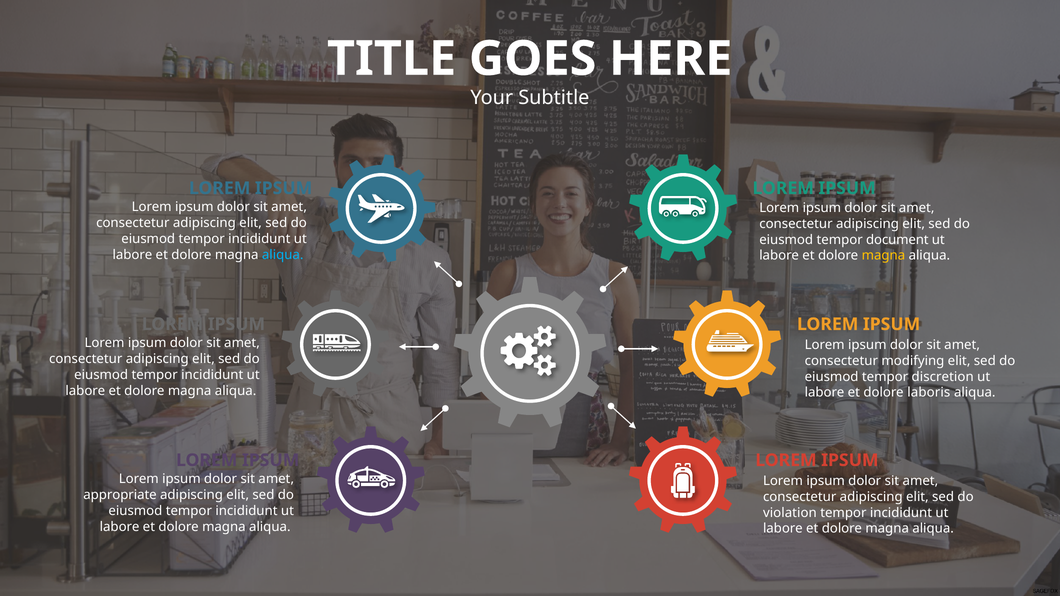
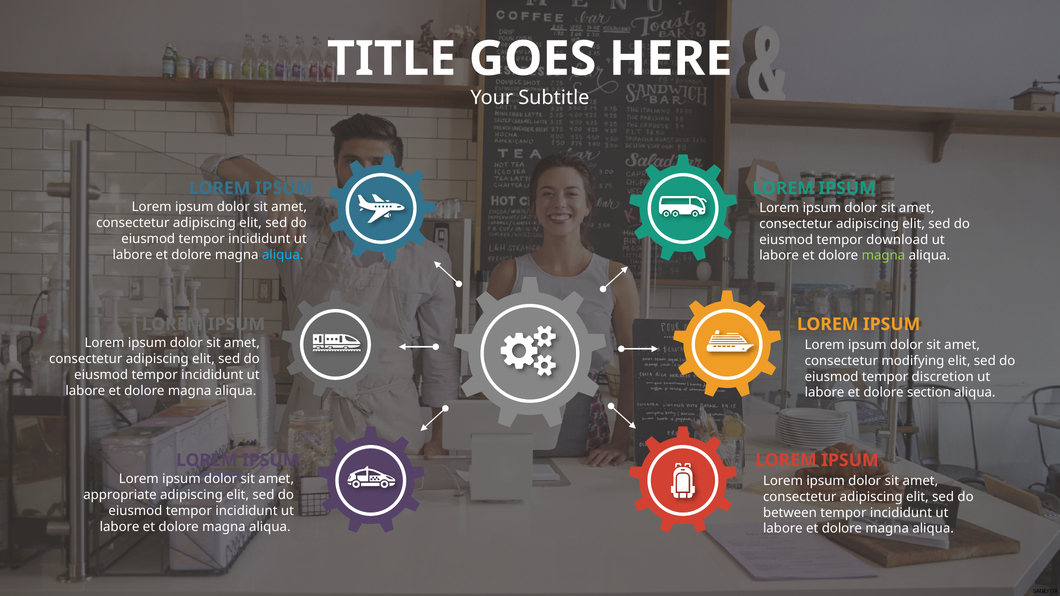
document: document -> download (897, 240)
magna colour: yellow -> light green (883, 256)
laboris: laboris -> section (929, 393)
violation: violation -> between (790, 513)
